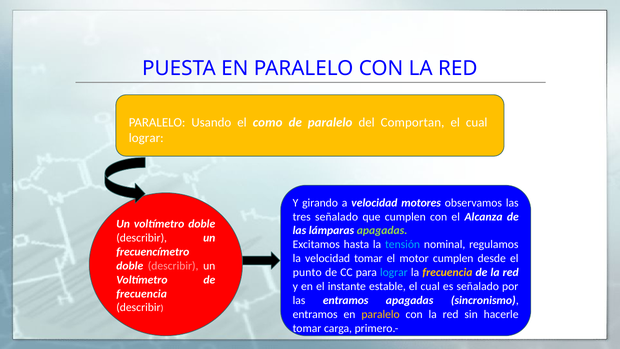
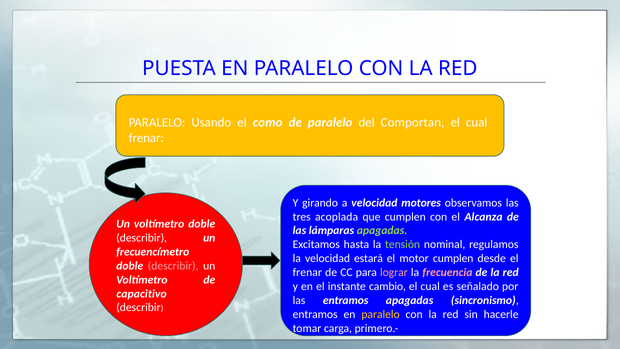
lograr: lograr -> frenar (146, 138)
tres señalado: señalado -> acoplada (337, 217)
tensión colour: light blue -> light green (403, 244)
velocidad tomar: tomar -> estará (368, 258)
punto: punto -> frenar (307, 272)
lograr colour: light blue -> pink (394, 272)
frecuencia colour: yellow -> pink (447, 272)
estable: estable -> cambio (387, 286)
frecuencia: frecuencia -> capacitivo (142, 293)
